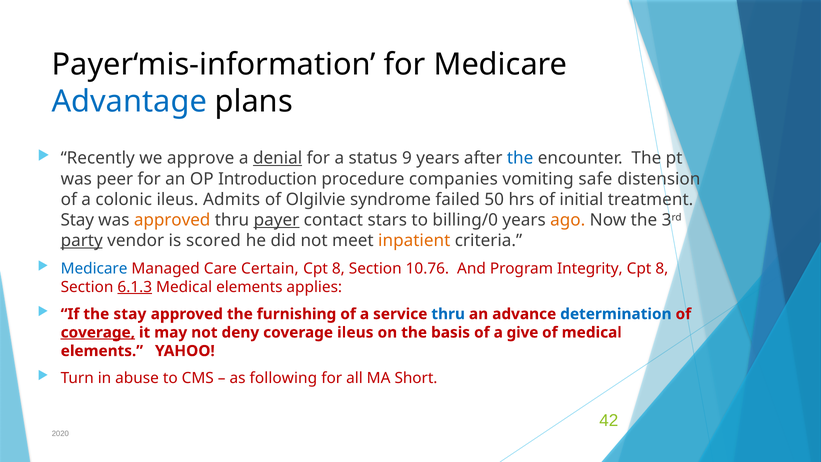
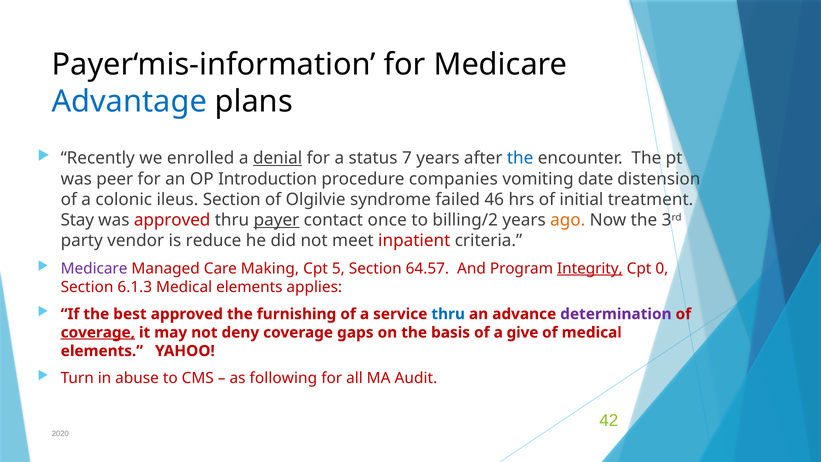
approve: approve -> enrolled (201, 158)
9: 9 -> 7 (407, 158)
safe: safe -> date (596, 179)
ileus Admits: Admits -> Section (232, 199)
50: 50 -> 46 (494, 199)
approved colour: orange -> red (172, 220)
stars: stars -> once (387, 220)
billing/0: billing/0 -> billing/2 (465, 220)
party underline: present -> none (82, 240)
scored: scored -> reduce (214, 240)
inpatient colour: orange -> red (414, 240)
Medicare colour: blue -> purple (94, 268)
Certain: Certain -> Making (270, 268)
8: 8 -> 5 (338, 268)
10.76: 10.76 -> 64.57 (427, 268)
Integrity underline: none -> present (590, 268)
8: 8 -> 0 (662, 268)
6.1.3 underline: present -> none (135, 287)
the stay: stay -> best (130, 314)
determination colour: blue -> purple (616, 314)
coverage ileus: ileus -> gaps (355, 332)
Short: Short -> Audit (416, 378)
